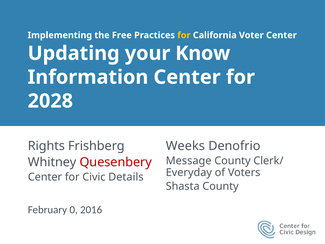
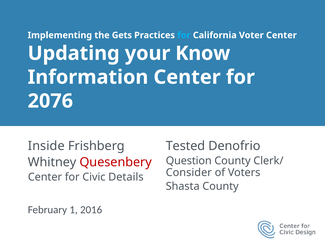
Free: Free -> Gets (122, 35)
for colour: yellow -> light blue (184, 35)
2028: 2028 -> 2076 (50, 101)
Rights: Rights -> Inside (46, 146)
Weeks: Weeks -> Tested (185, 146)
Message: Message -> Question (189, 161)
Everyday: Everyday -> Consider (189, 172)
0: 0 -> 1 (74, 210)
